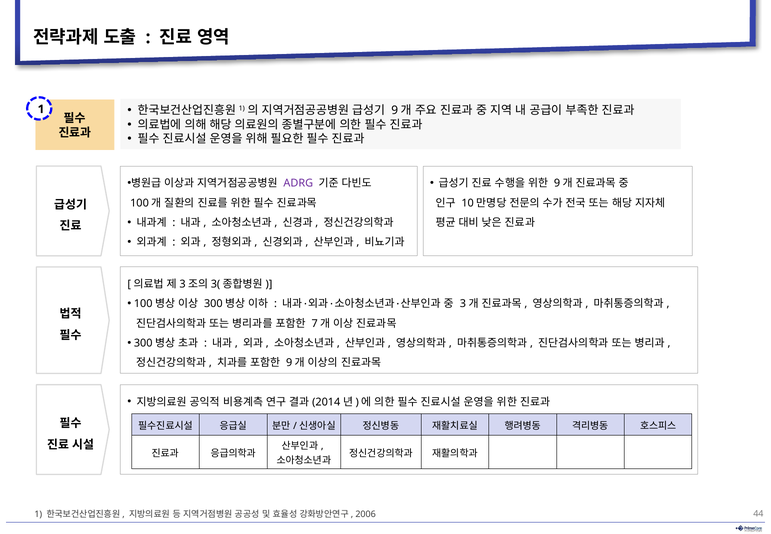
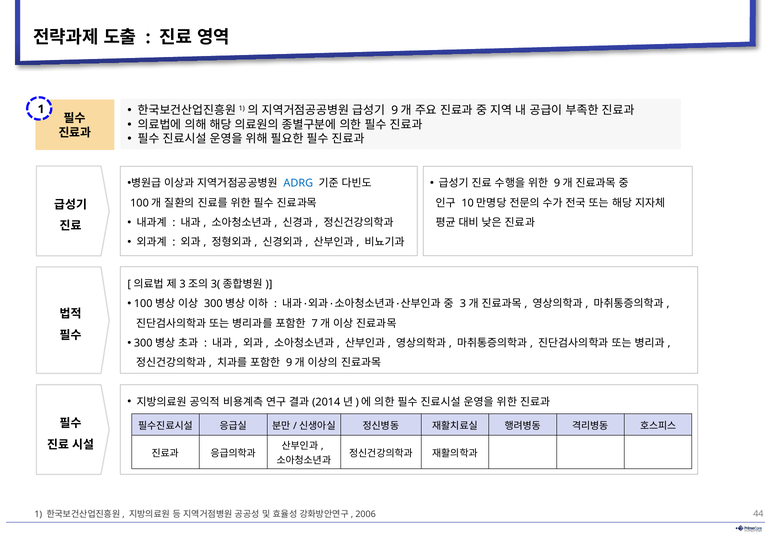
ADRG colour: purple -> blue (298, 183)
